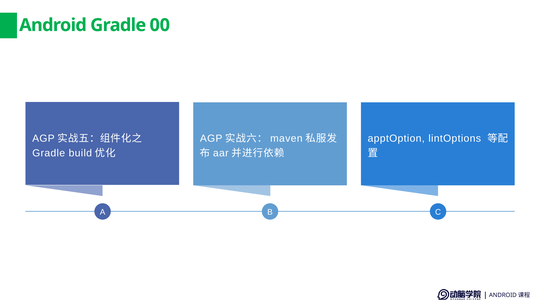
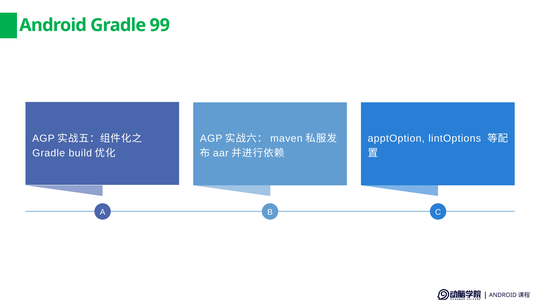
00: 00 -> 99 (160, 25)
